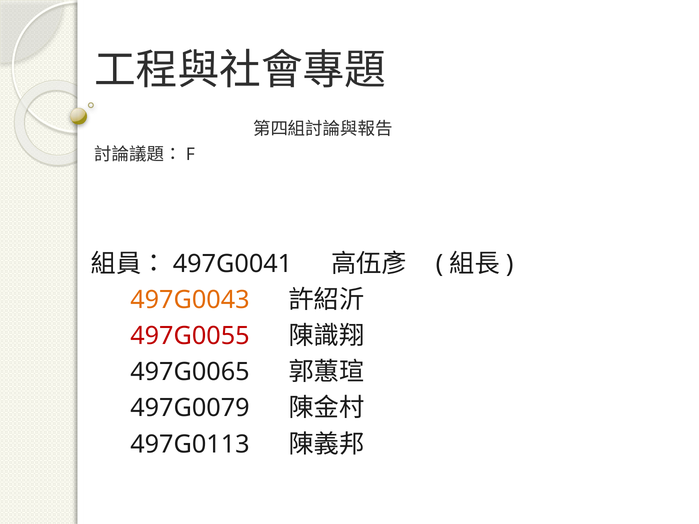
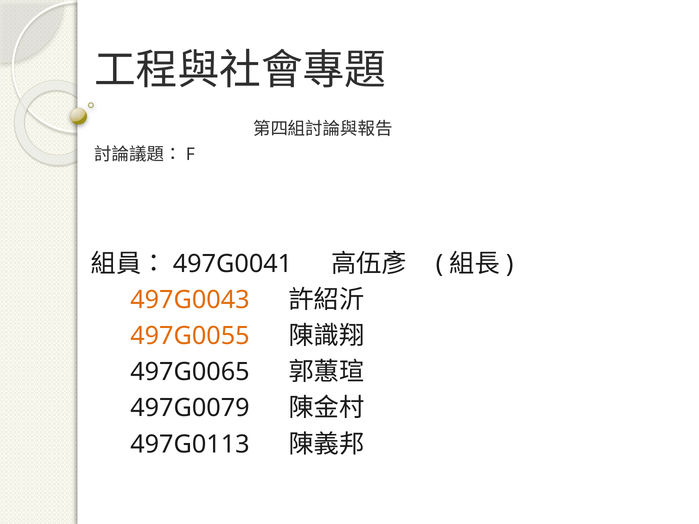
497G0055 colour: red -> orange (190, 336)
